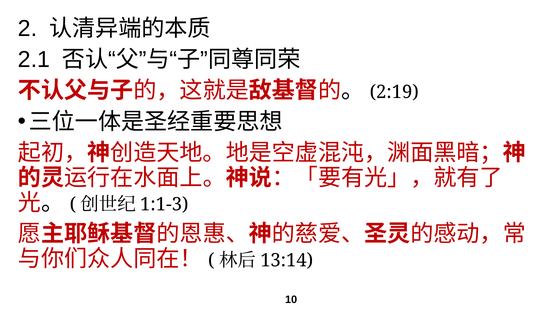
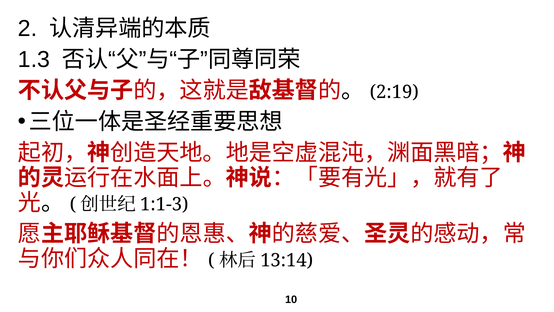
2.1: 2.1 -> 1.3 (34, 59)
